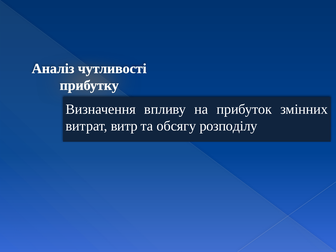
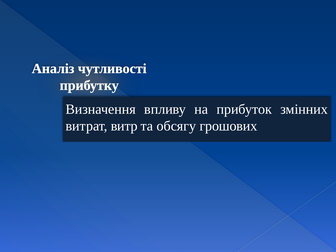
розподілу: розподілу -> грошових (228, 126)
